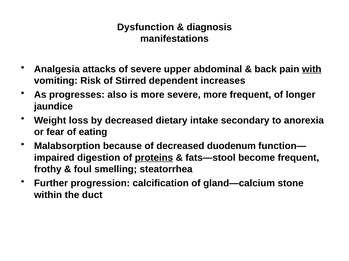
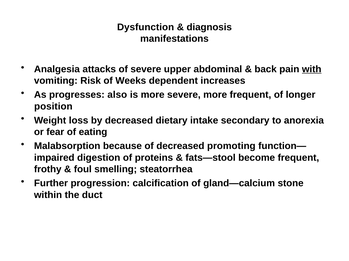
Stirred: Stirred -> Weeks (131, 81)
jaundice: jaundice -> position (53, 107)
duodenum: duodenum -> promoting (231, 146)
proteins underline: present -> none (154, 158)
